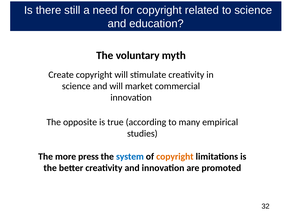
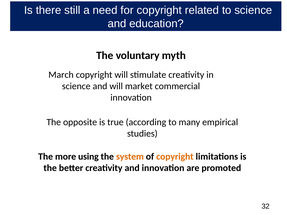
Create: Create -> March (61, 75)
press: press -> using (88, 157)
system colour: blue -> orange (130, 157)
